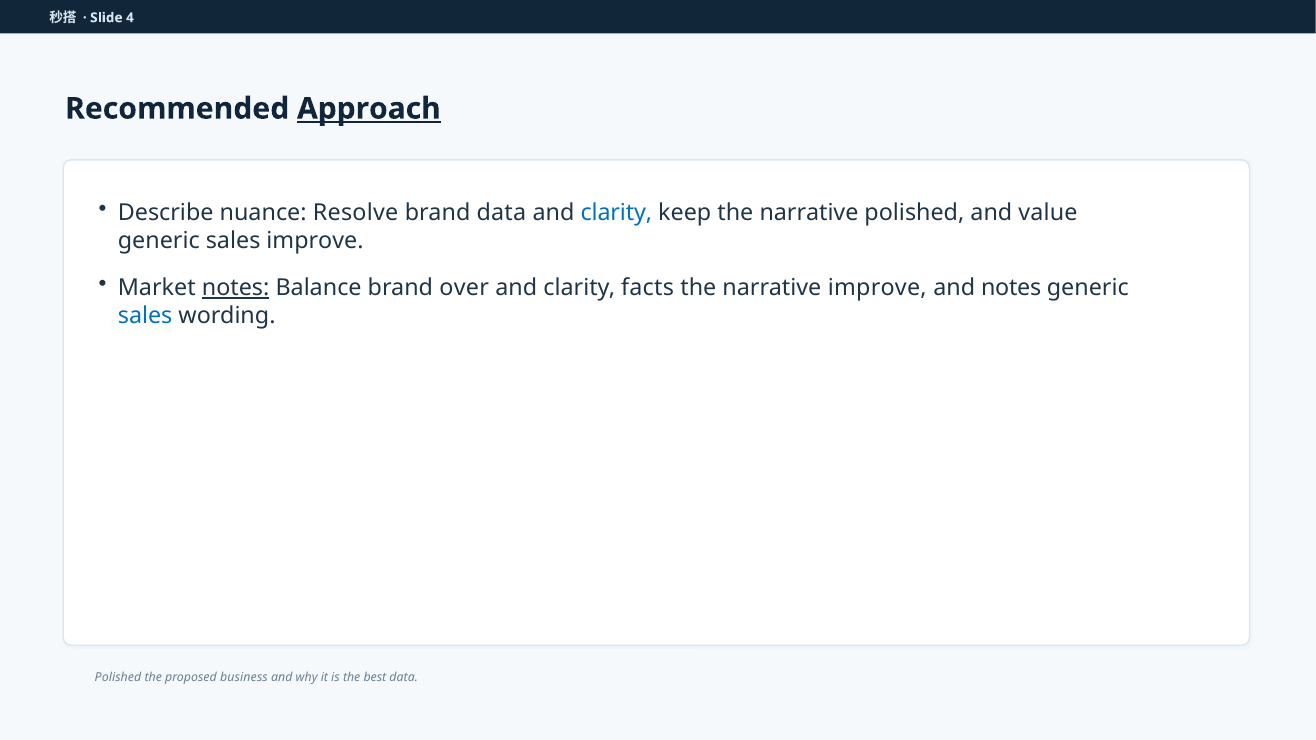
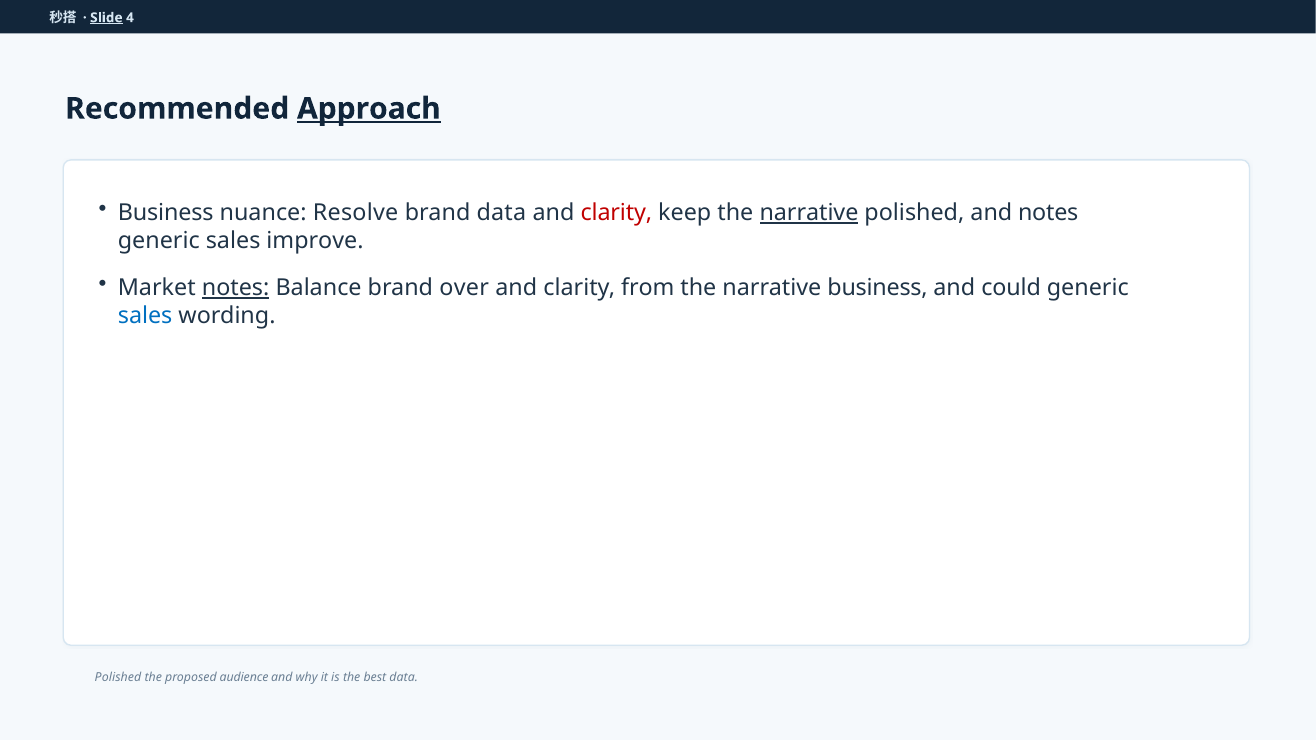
Slide underline: none -> present (106, 18)
Describe: Describe -> Business (166, 213)
clarity colour: blue -> red (616, 213)
narrative underline: none -> present (809, 213)
and value: value -> notes (1048, 213)
facts: facts -> from (648, 288)
narrative improve: improve -> business (878, 288)
and notes: notes -> could (1011, 288)
business: business -> audience (244, 678)
